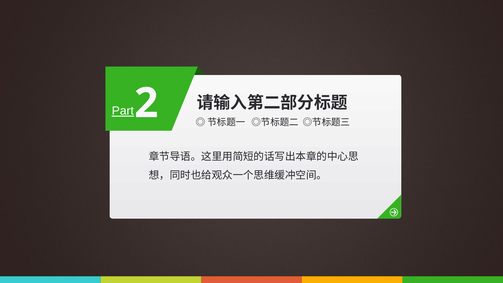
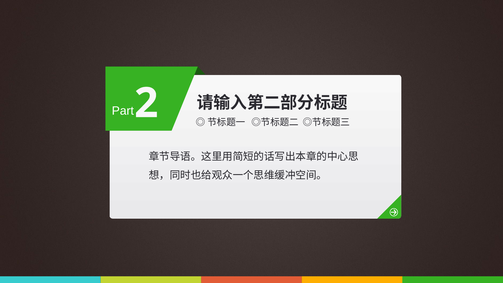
Part underline: present -> none (123, 111)
